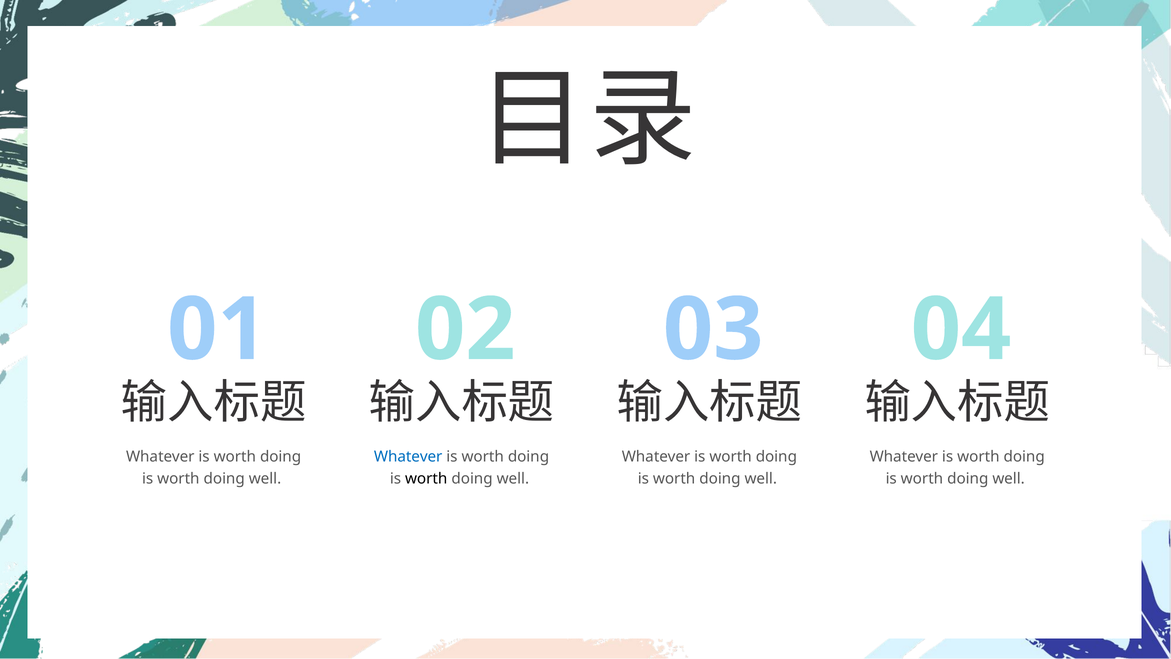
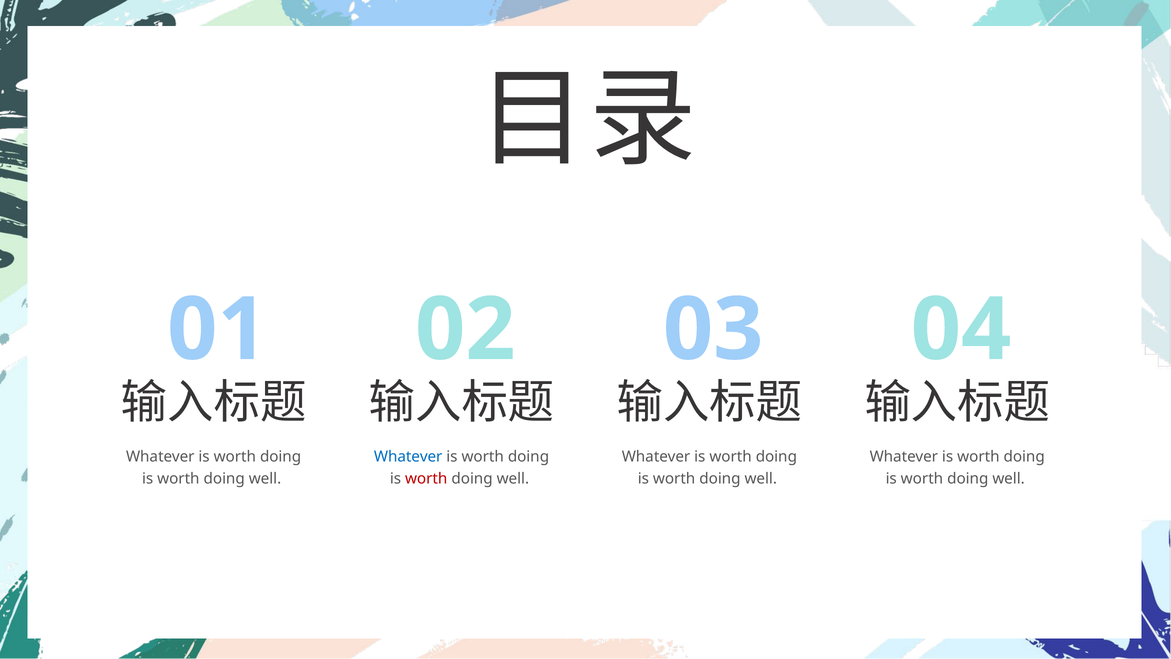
worth colour: black -> red (426, 479)
